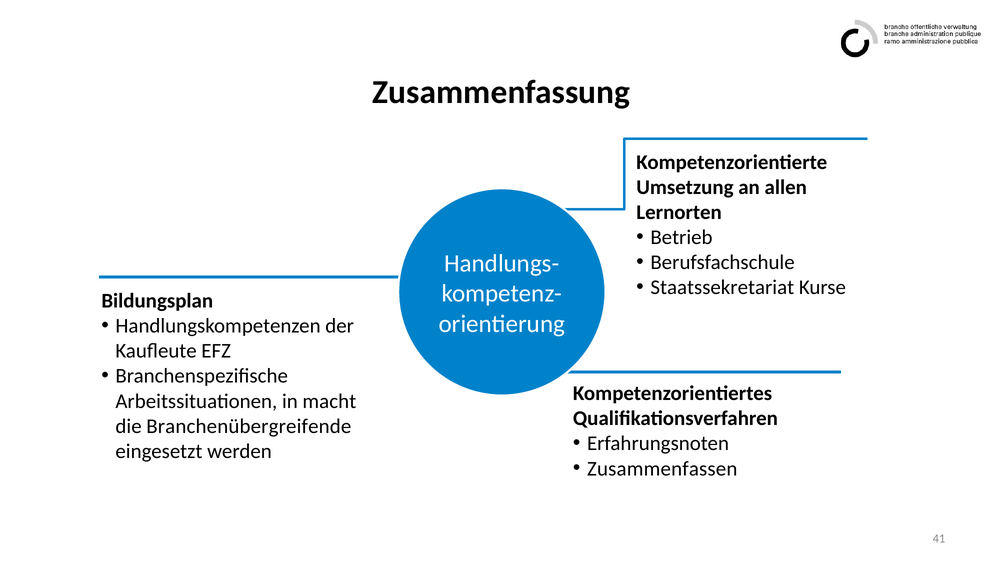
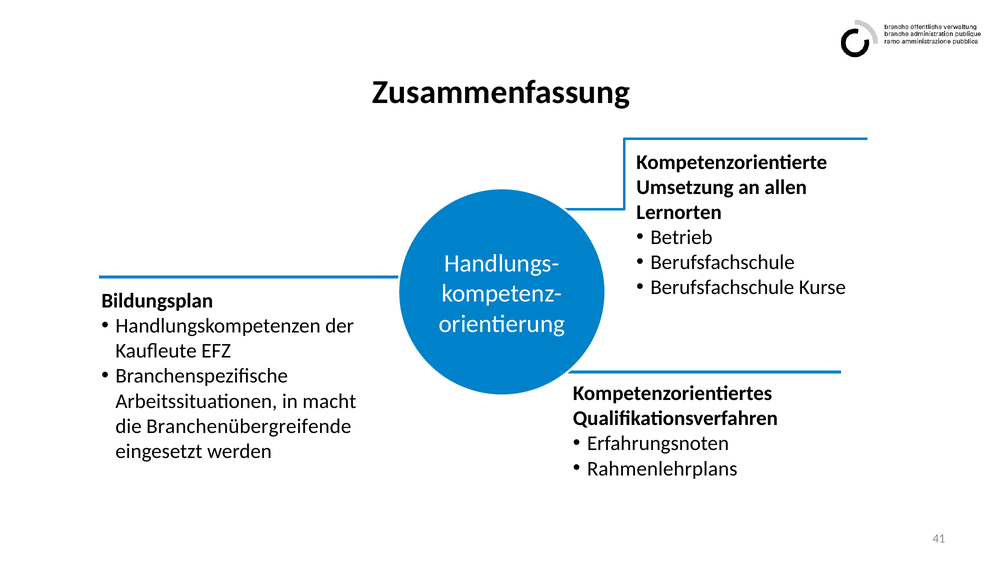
Staatssekretariat: Staatssekretariat -> Berufsfachschule (722, 288)
Zusammenfassen: Zusammenfassen -> Rahmenlehrplans (662, 469)
